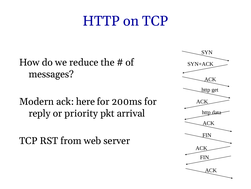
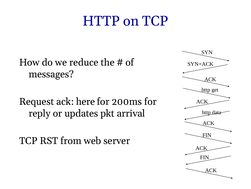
Modern: Modern -> Request (37, 101)
priority: priority -> updates (81, 113)
